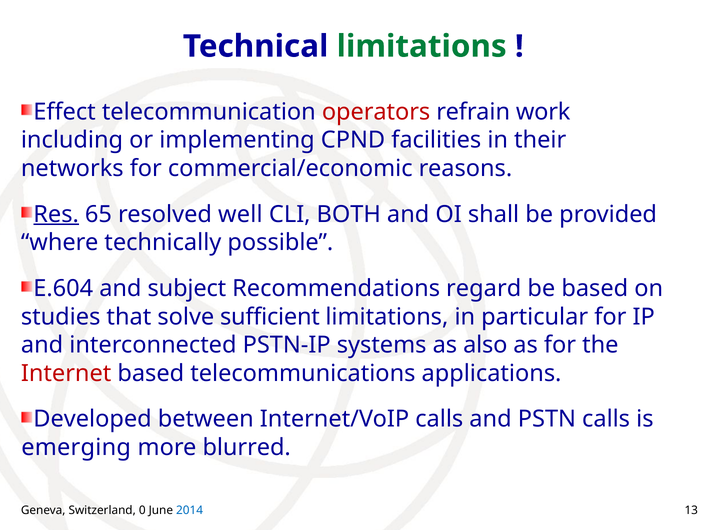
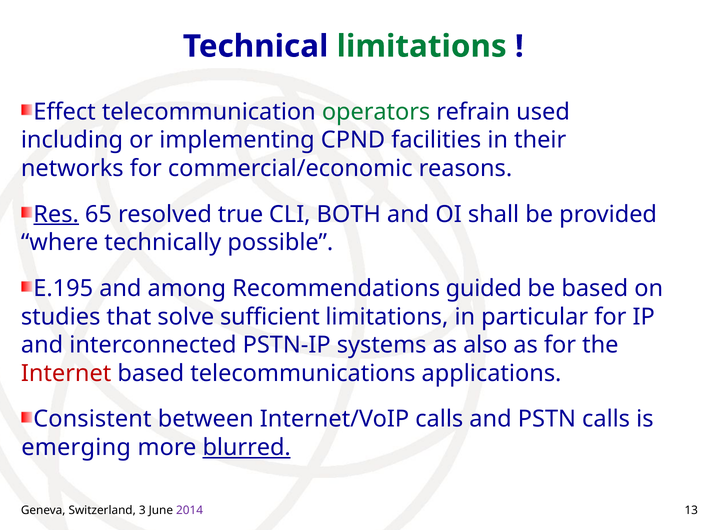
operators colour: red -> green (376, 112)
work: work -> used (543, 112)
well: well -> true (241, 214)
E.604: E.604 -> E.195 (63, 289)
subject: subject -> among (187, 289)
regard: regard -> guided (484, 289)
Developed: Developed -> Consistent (92, 419)
blurred underline: none -> present (247, 448)
0: 0 -> 3 (142, 510)
2014 colour: blue -> purple (190, 510)
